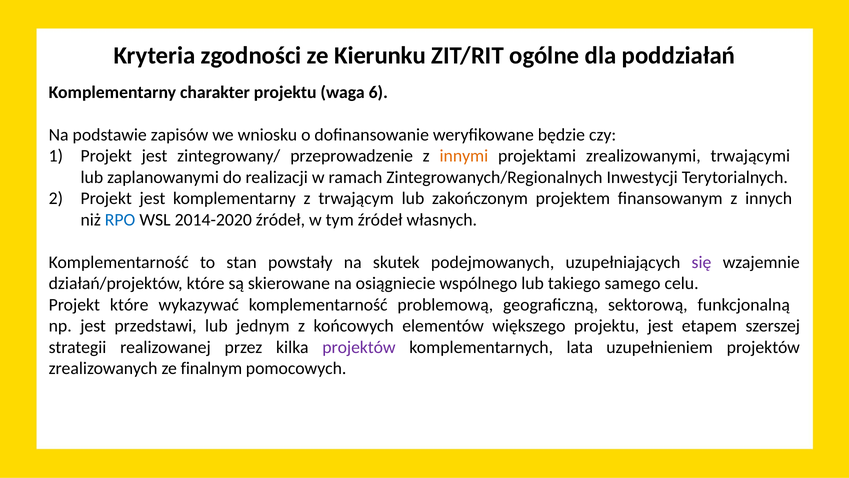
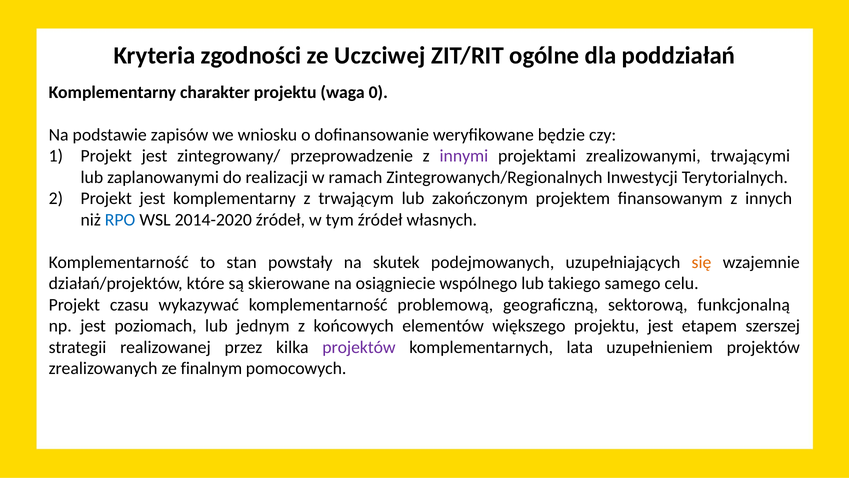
Kierunku: Kierunku -> Uczciwej (380, 55)
6: 6 -> 0 (378, 92)
innymi colour: orange -> purple (464, 156)
się colour: purple -> orange (701, 262)
Projekt które: które -> czasu (129, 304)
przedstawi: przedstawi -> poziomach (155, 326)
